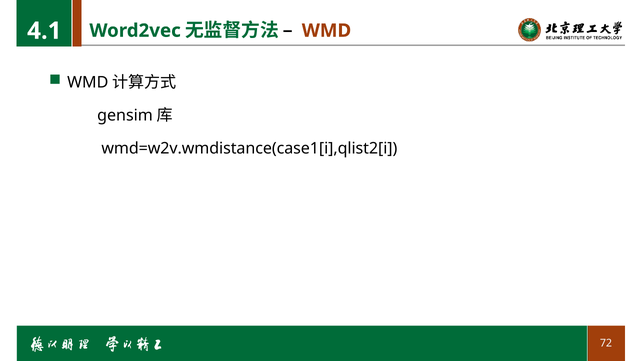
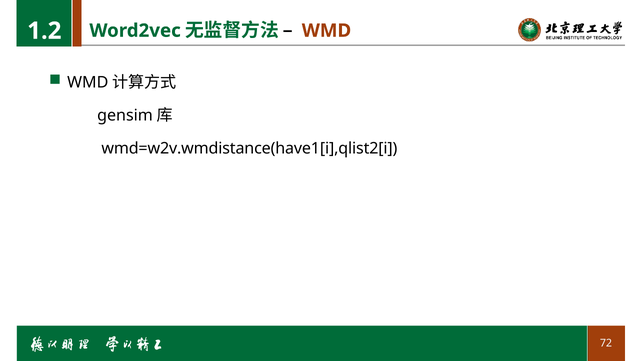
4.1: 4.1 -> 1.2 (44, 31)
wmd=w2v.wmdistance(case1[i],qlist2[i: wmd=w2v.wmdistance(case1[i],qlist2[i -> wmd=w2v.wmdistance(have1[i],qlist2[i (249, 149)
